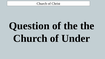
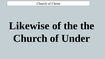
Question: Question -> Likewise (29, 26)
